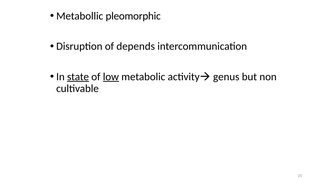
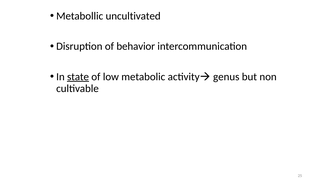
pleomorphic: pleomorphic -> uncultivated (133, 16)
depends: depends -> behavior (136, 46)
low underline: present -> none (111, 77)
